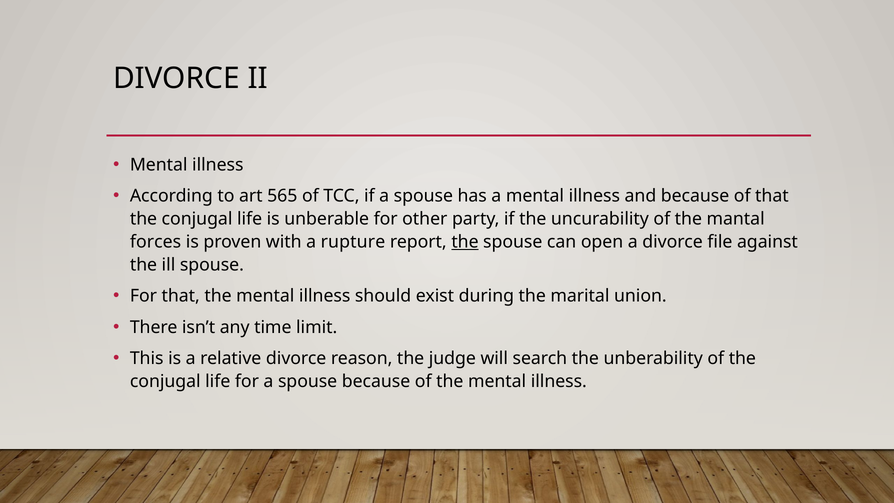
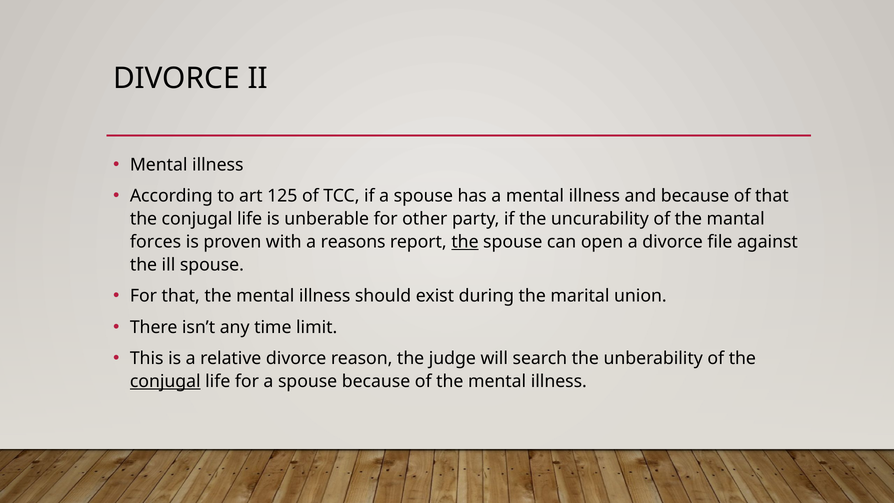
565: 565 -> 125 (282, 196)
rupture: rupture -> reasons (353, 242)
conjugal underline: none -> present (165, 381)
